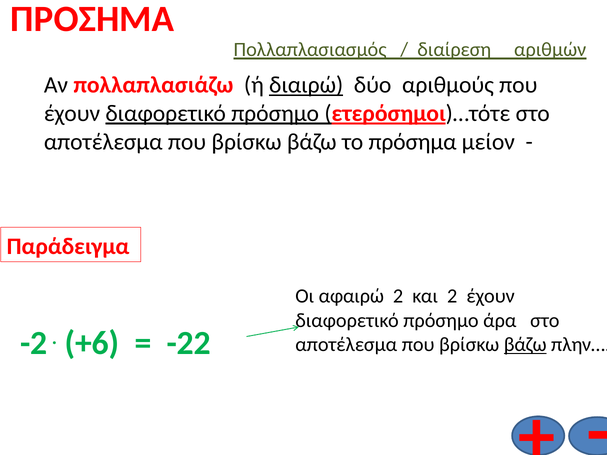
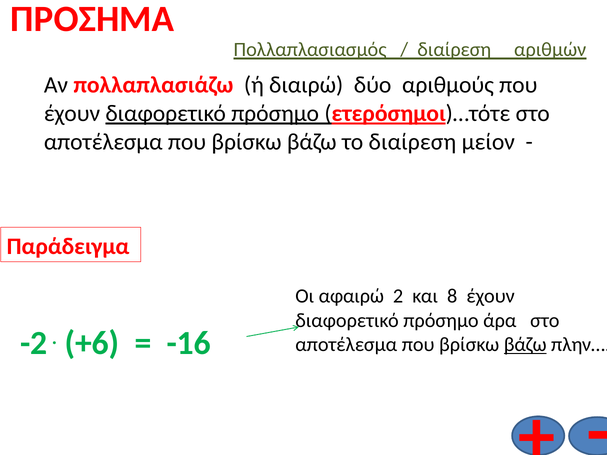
διαιρώ underline: present -> none (306, 85)
το πρόσημα: πρόσημα -> διαίρεση (412, 142)
και 2: 2 -> 8 (452, 296)
-22: -22 -> -16 (189, 343)
